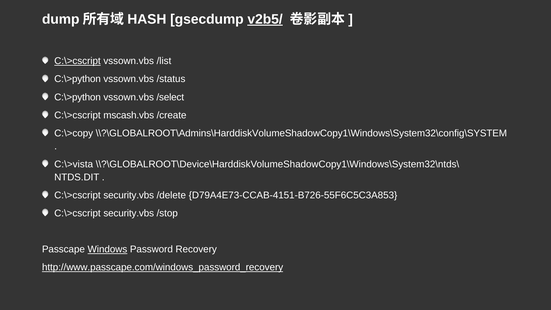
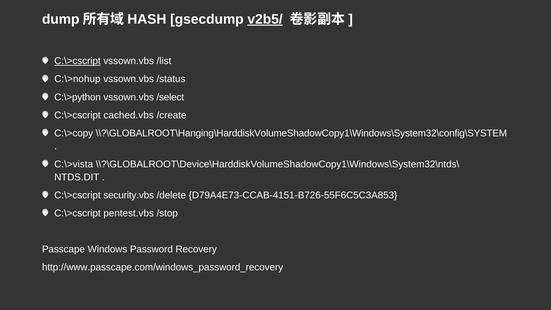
C:\>python: C:\>python -> C:\>nohup (77, 79)
mscash.vbs: mscash.vbs -> cached.vbs (129, 115)
\\?\GLOBALROOT\Admins\HarddiskVolumeShadowCopy1\Windows\System32\config\SYSTEM: \\?\GLOBALROOT\Admins\HarddiskVolumeShadowCopy1\Windows\System32\config\SYSTEM -> \\?\GLOBALROOT\Hanging\HarddiskVolumeShadowCopy1\Windows\System32\config\SYSTEM (301, 133)
security.vbs: security.vbs -> pentest.vbs (129, 213)
Windows underline: present -> none (107, 249)
http://www.passcape.com/windows_password_recovery underline: present -> none (163, 267)
